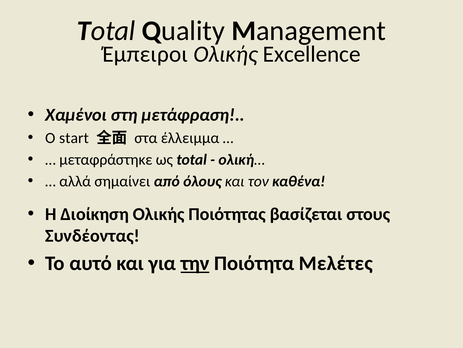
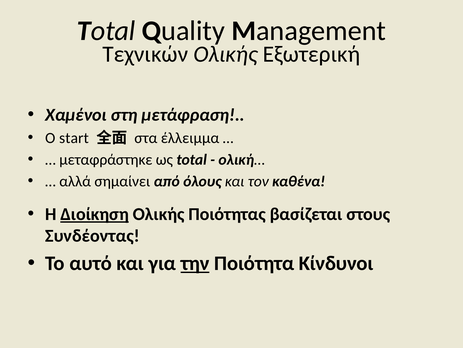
Έμπειροι: Έμπειροι -> Τεχνικών (145, 54)
Excellence: Excellence -> Εξωτερική (312, 54)
Διοίκηση underline: none -> present (95, 214)
Μελέτες: Μελέτες -> Κίνδυνοι (336, 263)
